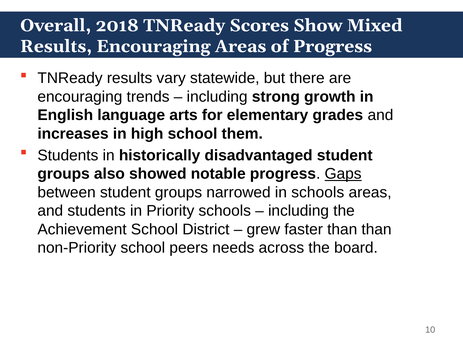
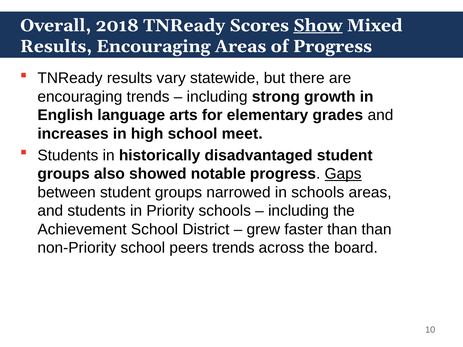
Show underline: none -> present (318, 26)
them: them -> meet (242, 134)
peers needs: needs -> trends (233, 248)
